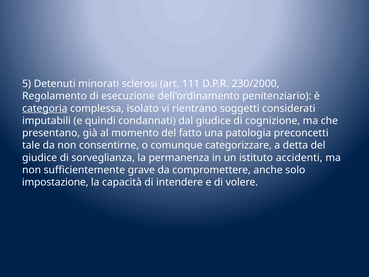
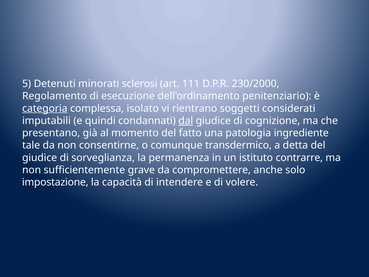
dal underline: none -> present (186, 121)
preconcetti: preconcetti -> ingrediente (301, 133)
categorizzare: categorizzare -> transdermico (238, 145)
accidenti: accidenti -> contrarre (299, 157)
